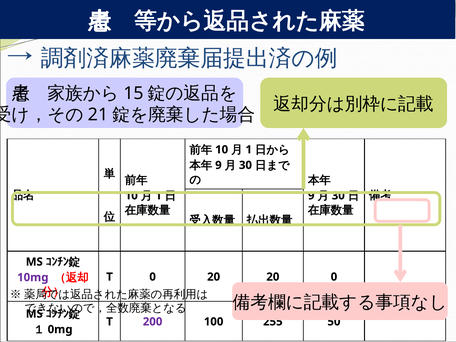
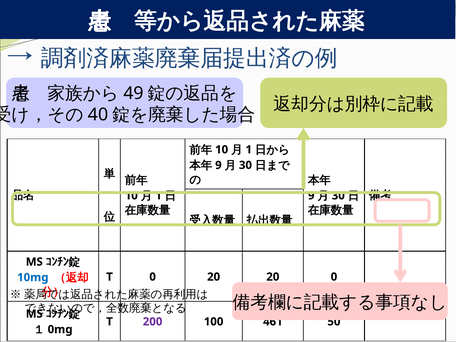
15: 15 -> 49 (133, 93)
21: 21 -> 40 (98, 115)
10mg colour: purple -> blue (33, 277)
255: 255 -> 461 (273, 322)
